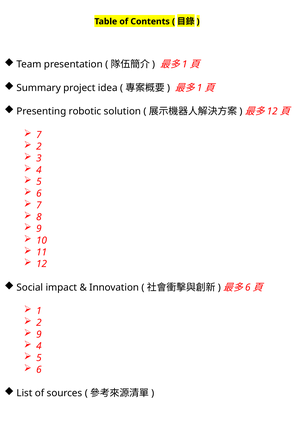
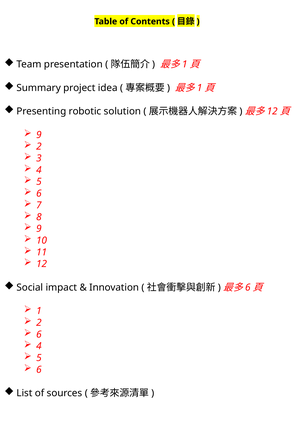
7: 7 -> 9 (39, 135)
9: 9 -> 6 (39, 335)
